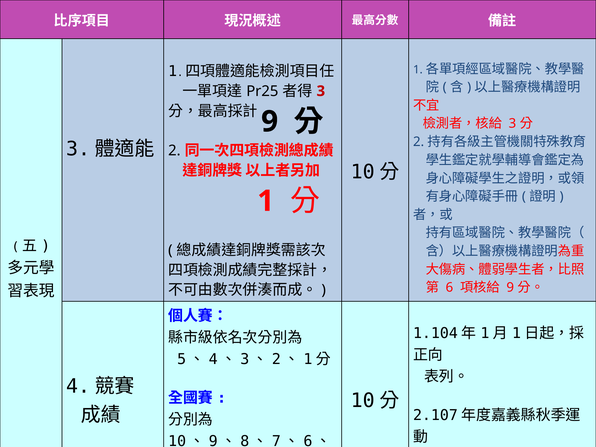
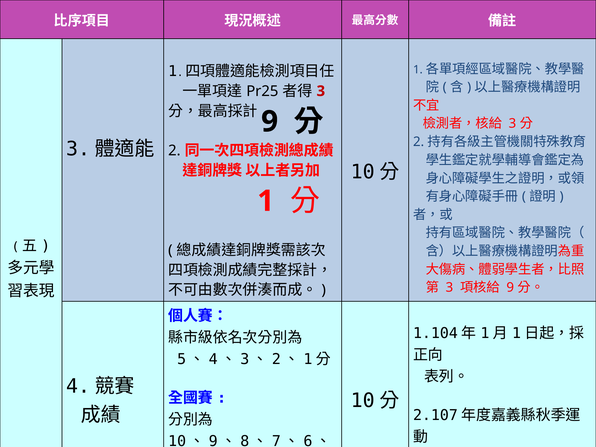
6: 6 -> 3 (449, 287)
